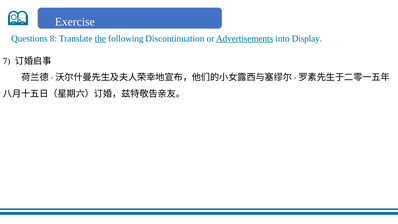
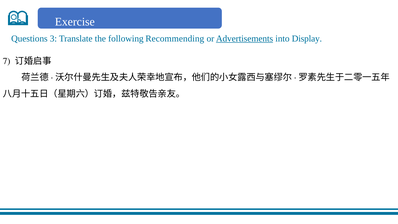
8: 8 -> 3 (53, 39)
the underline: present -> none (100, 39)
Discontinuation: Discontinuation -> Recommending (175, 39)
